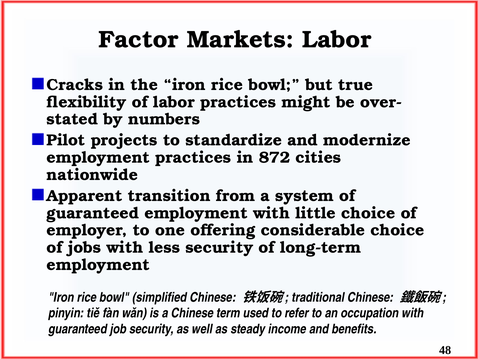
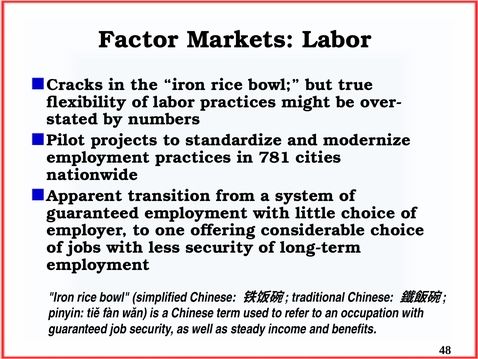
872: 872 -> 781 (274, 157)
